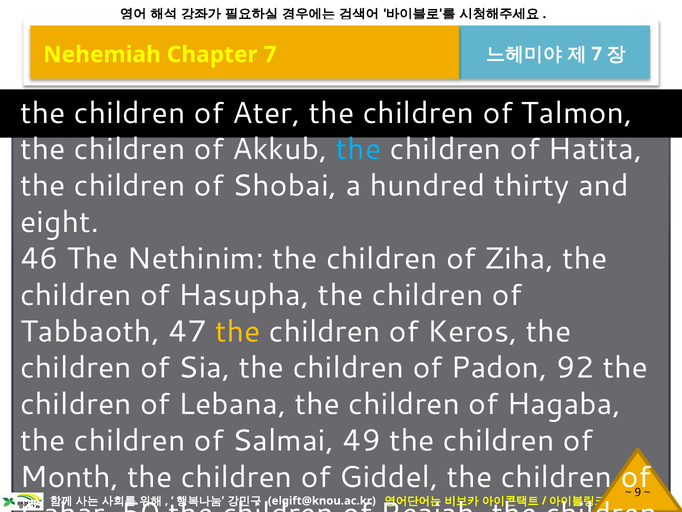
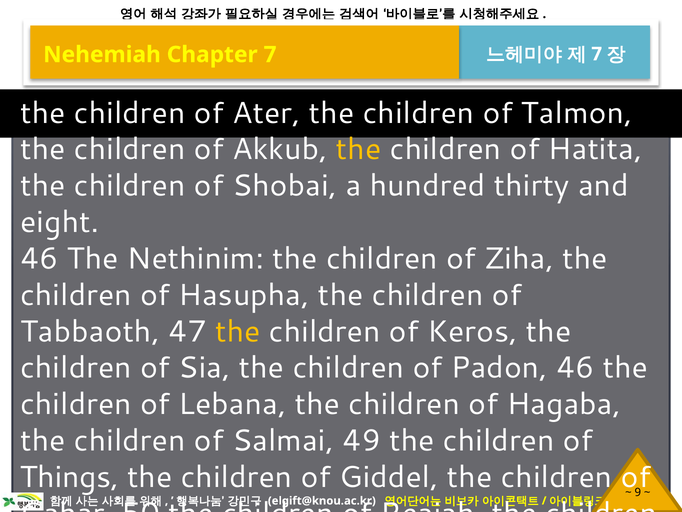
the colour: light blue -> yellow (359, 149)
Padon 92: 92 -> 46 (575, 368)
Month: Month -> Things (70, 477)
